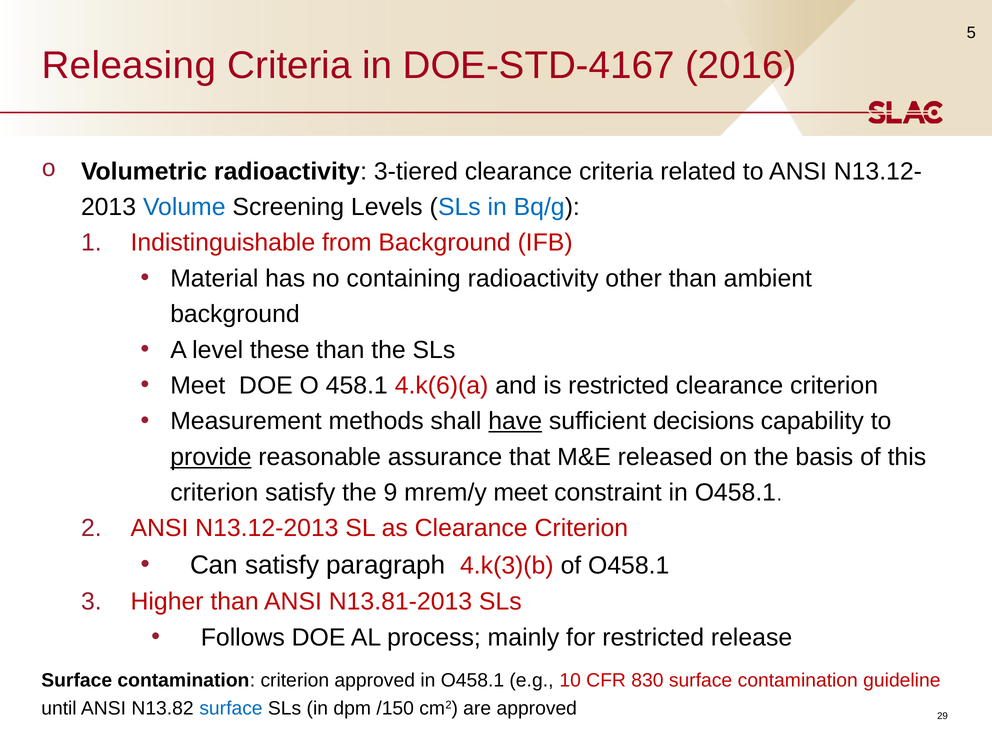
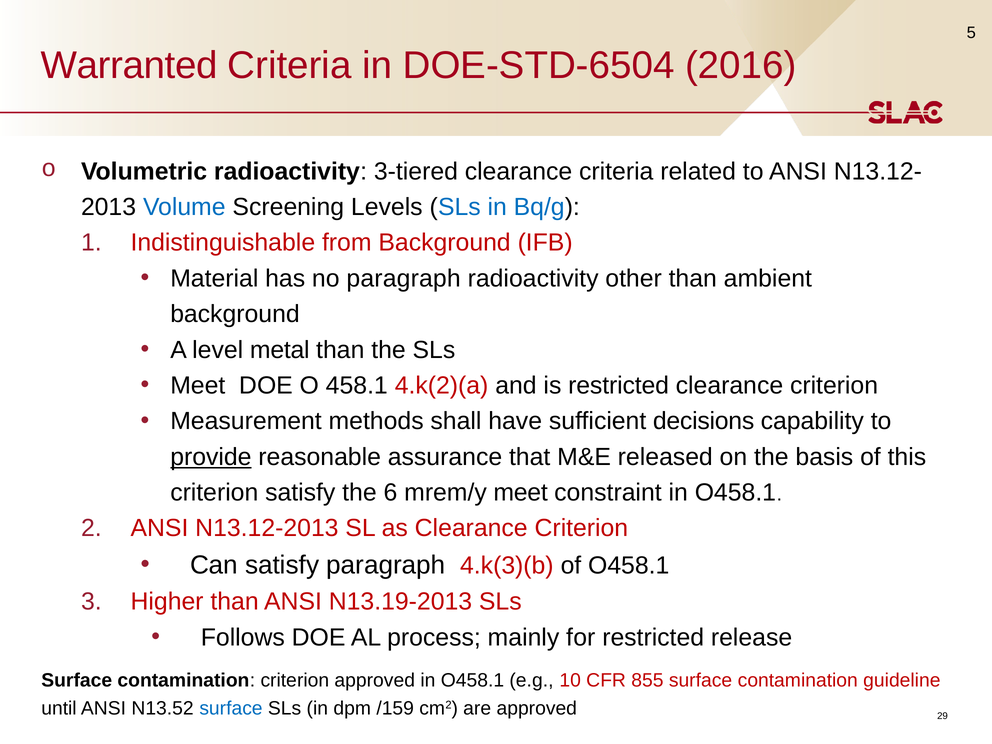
Releasing: Releasing -> Warranted (129, 65)
DOE-STD-4167: DOE-STD-4167 -> DOE-STD-6504 (539, 65)
no containing: containing -> paragraph (404, 278)
these: these -> metal (280, 350)
4.k(6)(a: 4.k(6)(a -> 4.k(2)(a (442, 386)
have underline: present -> none (515, 421)
9: 9 -> 6 (390, 493)
N13.81-2013: N13.81-2013 -> N13.19-2013 (400, 602)
830: 830 -> 855 (647, 680)
N13.82: N13.82 -> N13.52 (163, 708)
/150: /150 -> /159 (395, 708)
